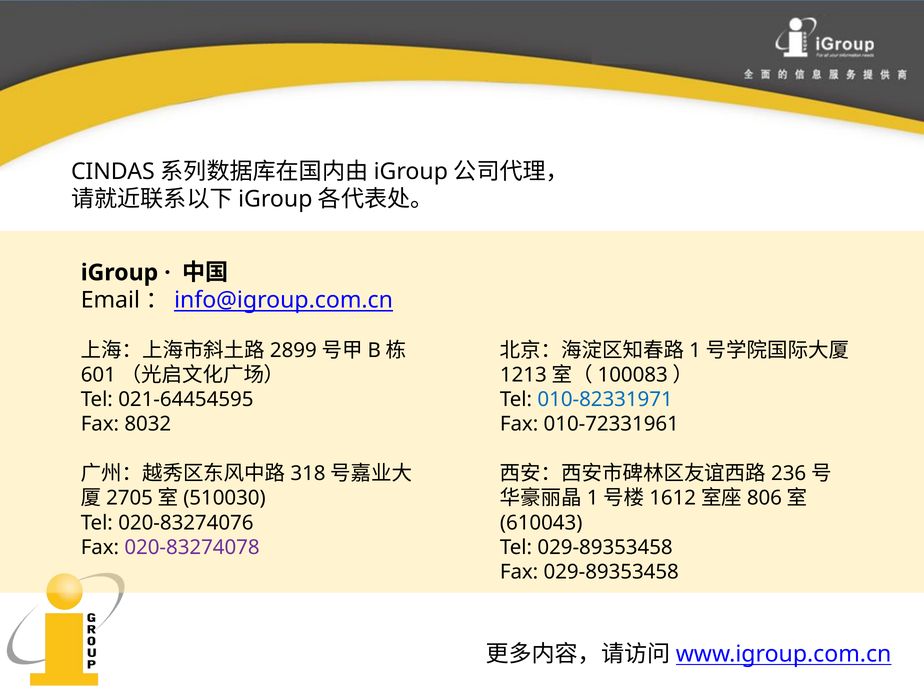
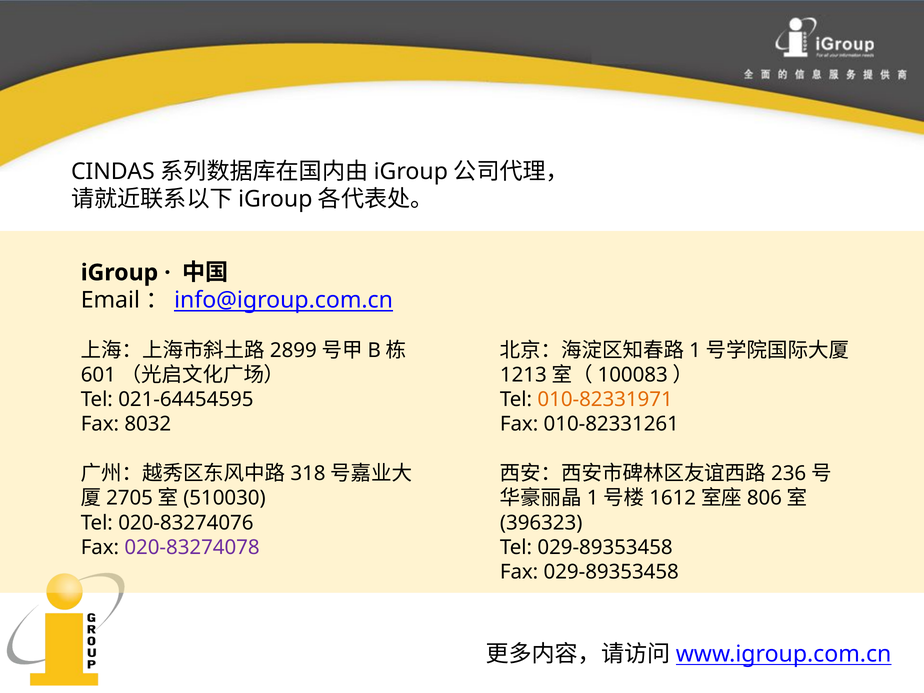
010-82331971 colour: blue -> orange (605, 400)
010-72331961: 010-72331961 -> 010-82331261 (611, 424)
610043: 610043 -> 396323 (541, 523)
